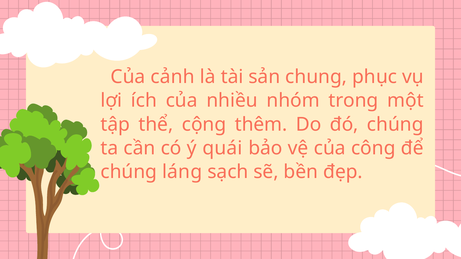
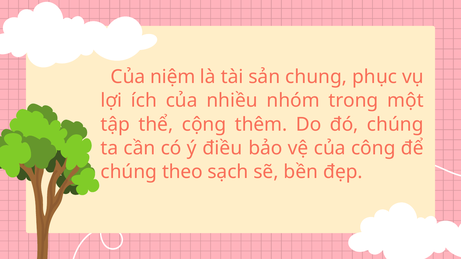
cảnh: cảnh -> niệm (173, 77)
quái: quái -> điều (222, 148)
láng: láng -> theo (182, 172)
